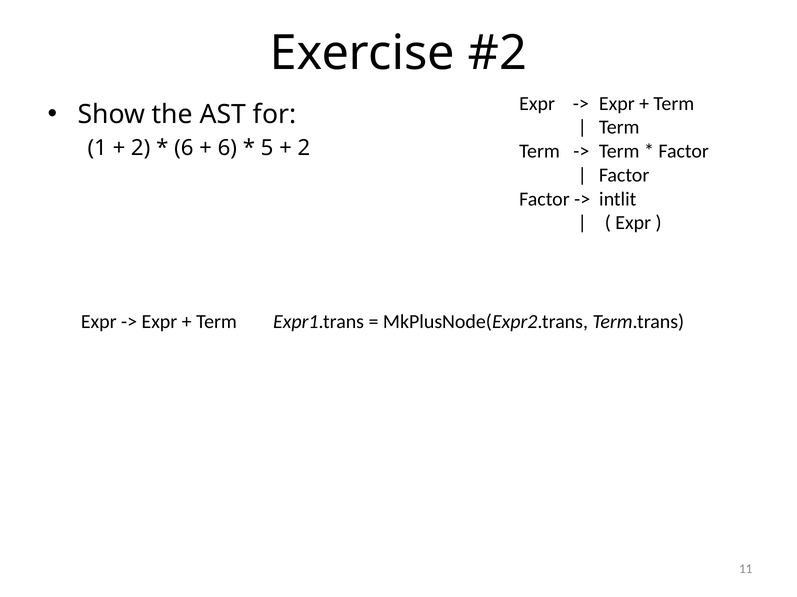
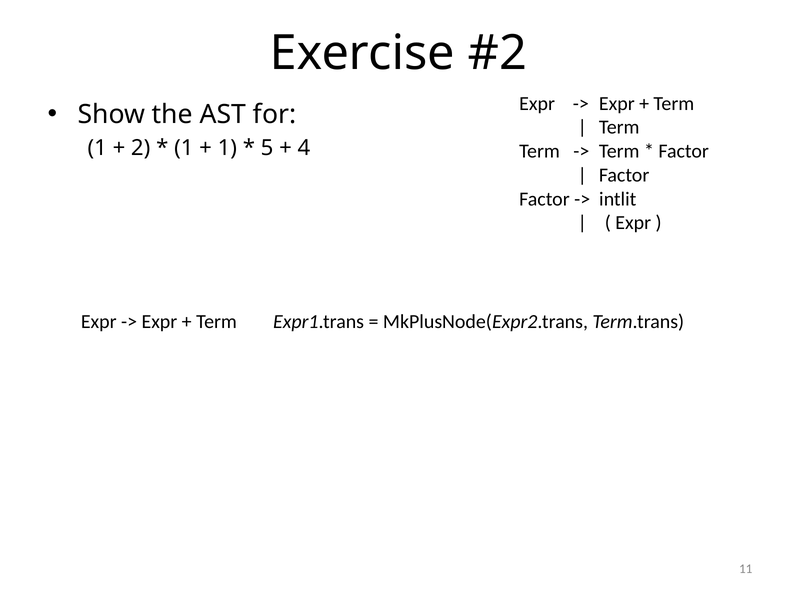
6: 6 -> 1 (184, 148)
6: 6 -> 1 (227, 148)
2: 2 -> 4 (304, 148)
